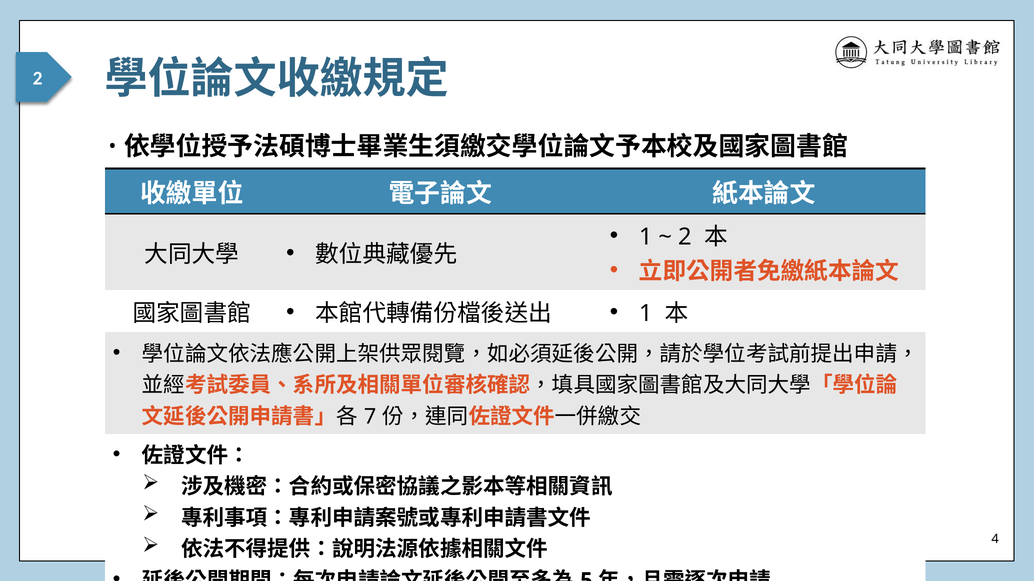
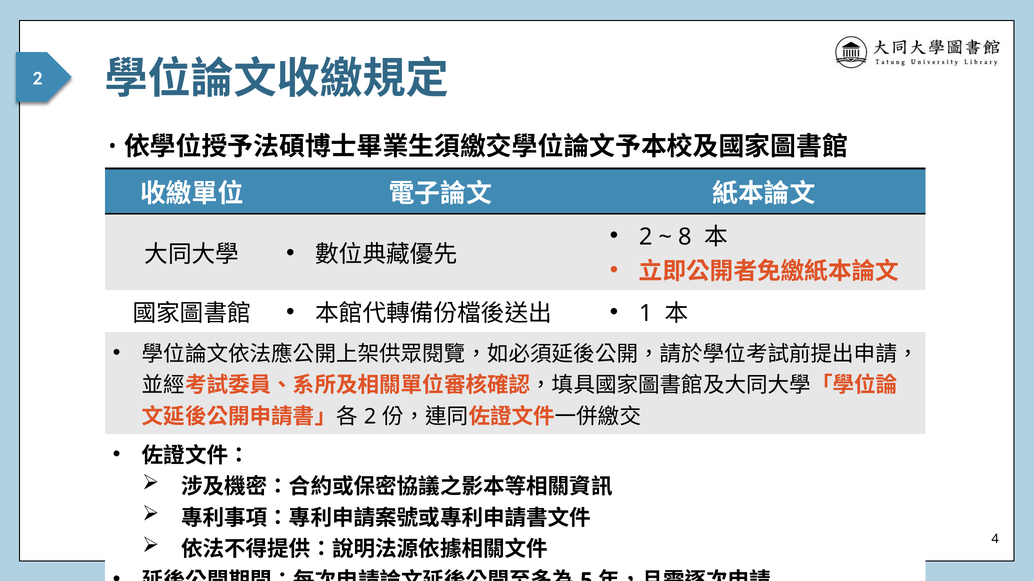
1: 1 -> 2 (646, 237)
2: 2 -> 8 (685, 237)
7: 7 -> 2 (370, 417)
